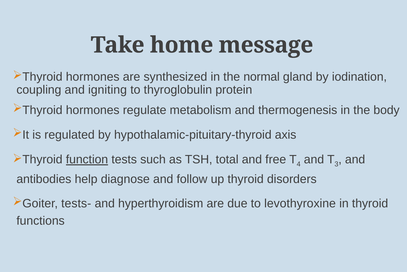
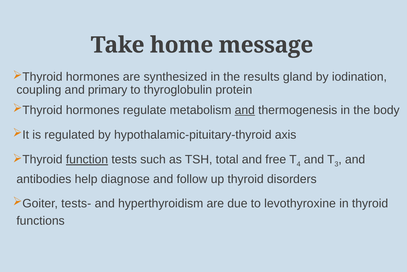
normal: normal -> results (261, 77)
igniting: igniting -> primary (108, 90)
and underline: none -> present (245, 110)
